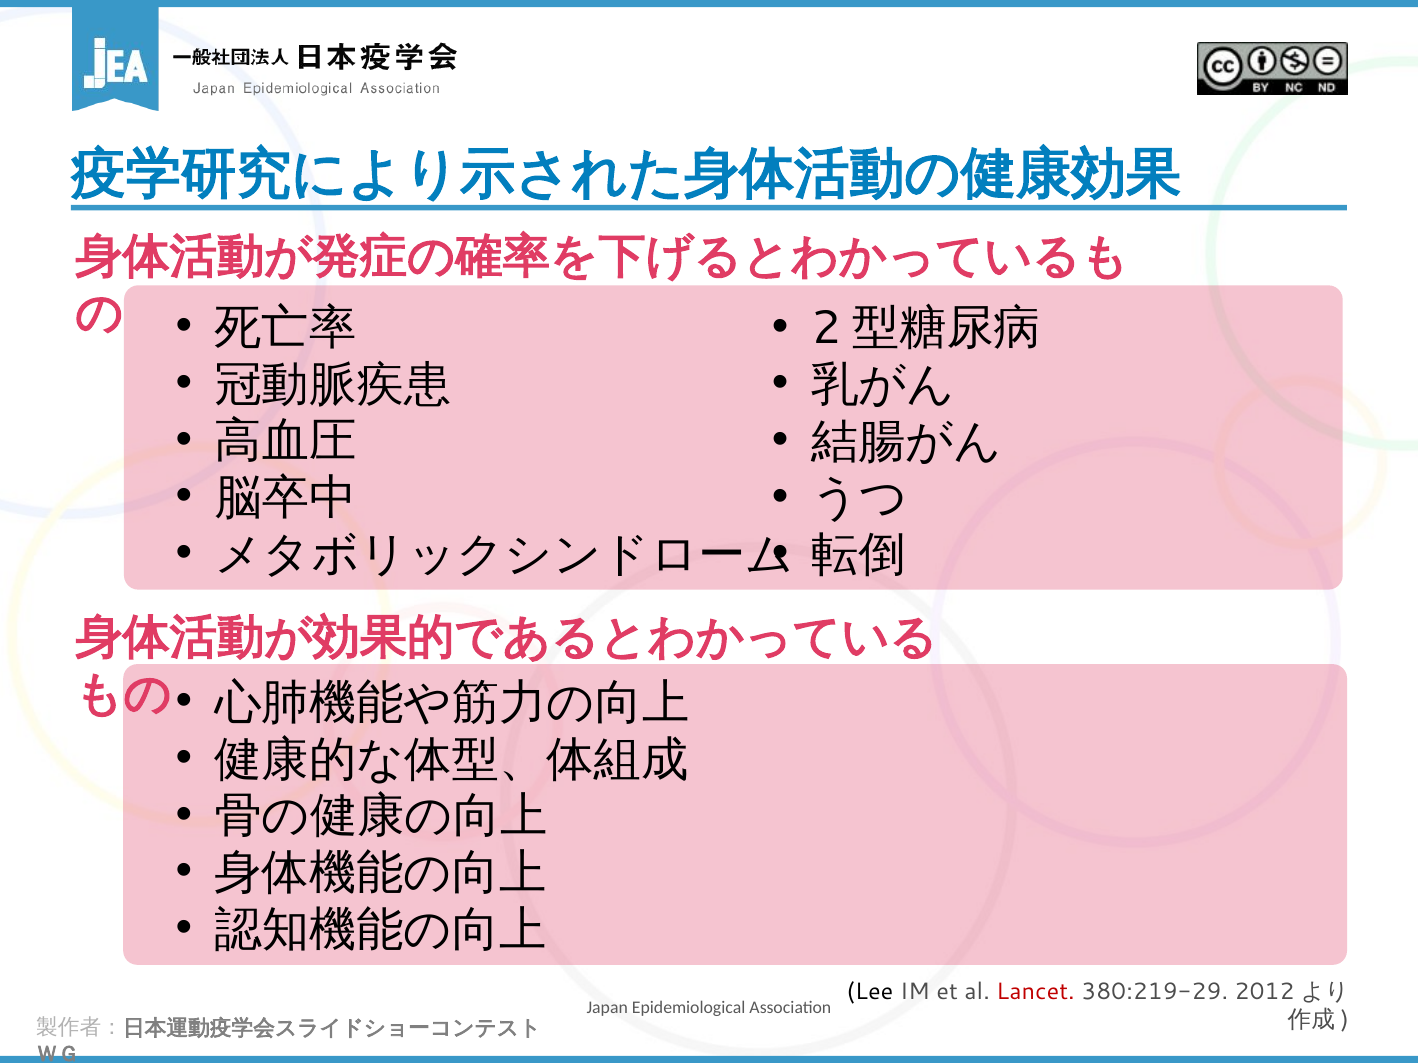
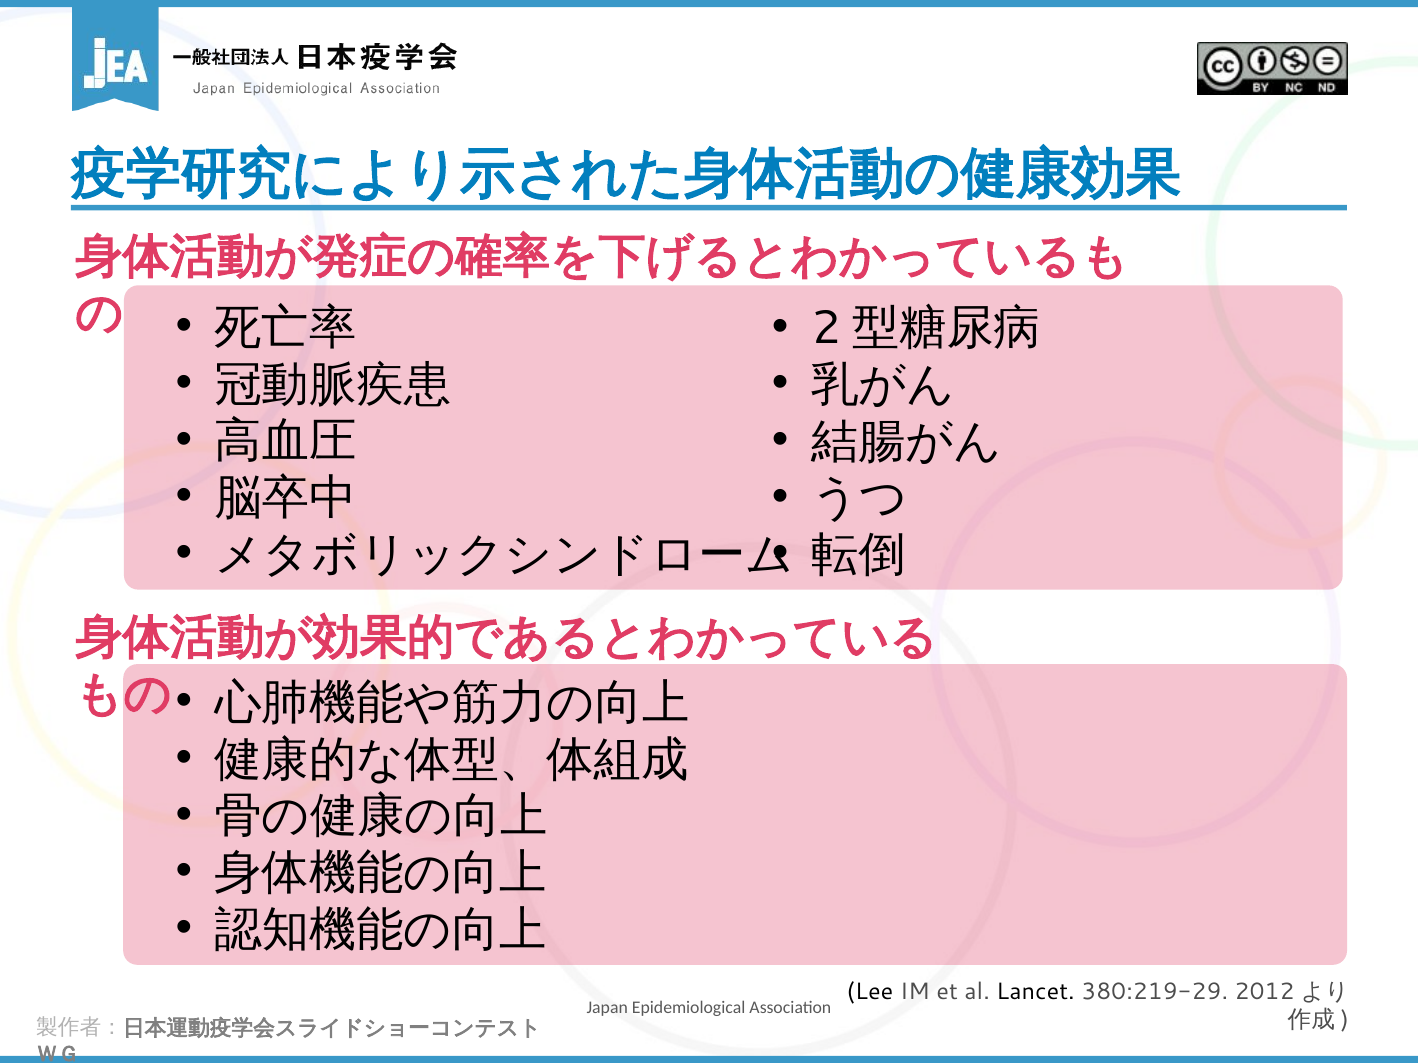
Lancet colour: red -> black (1036, 992)
